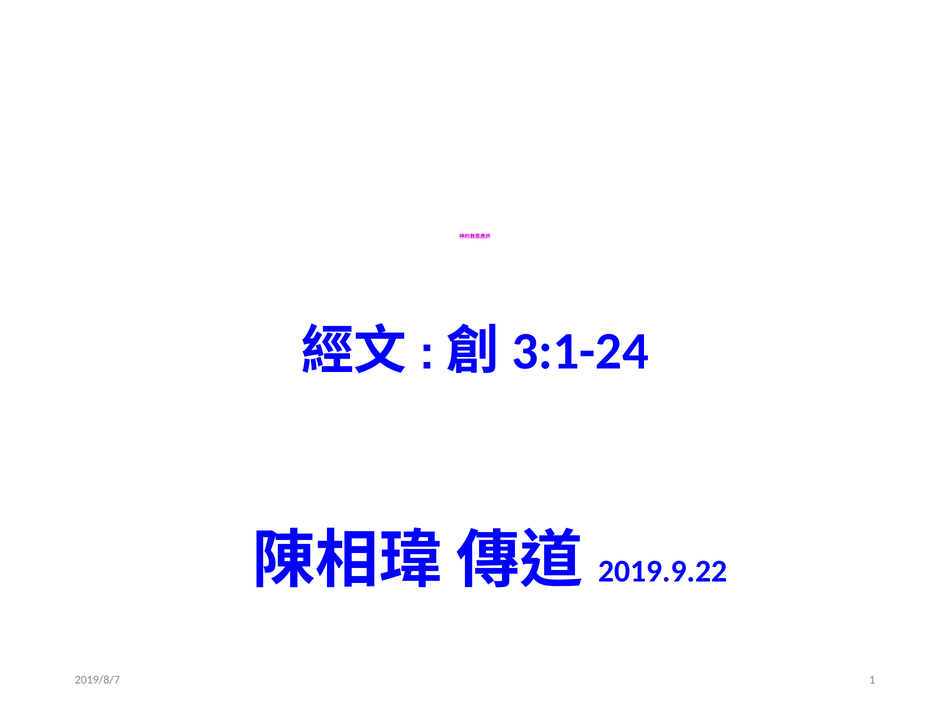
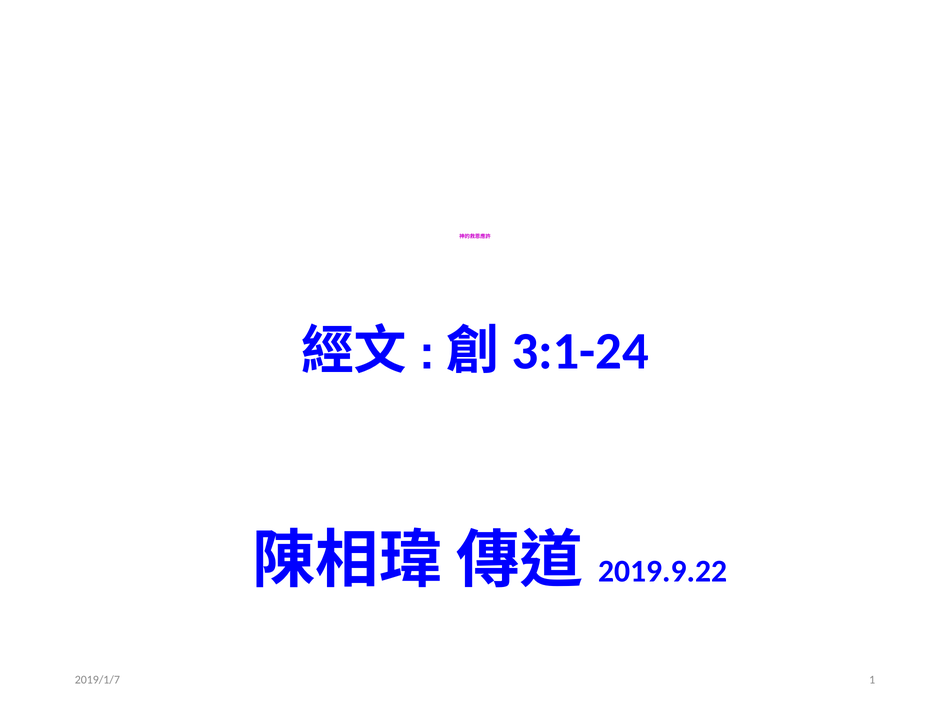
2019/8/7: 2019/8/7 -> 2019/1/7 (97, 680)
